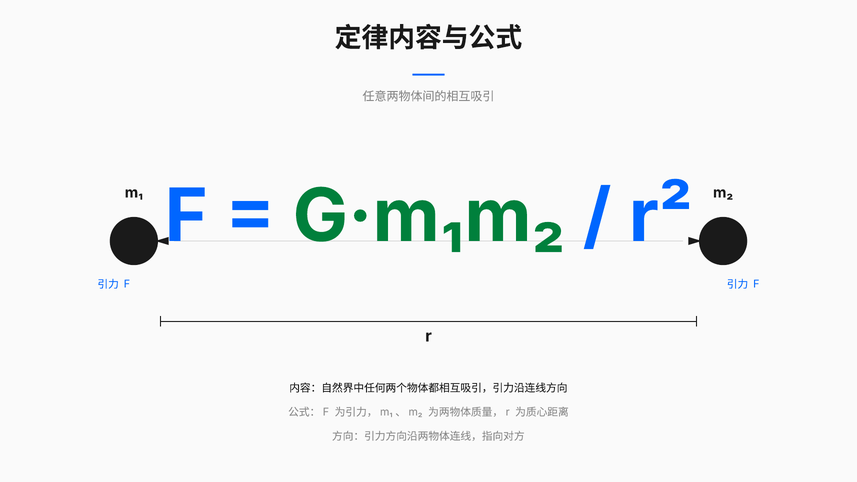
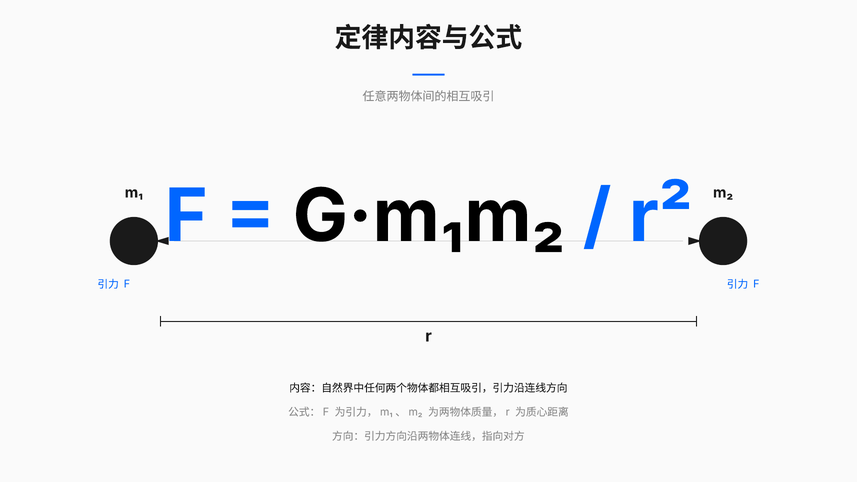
G·m₁m₂ colour: green -> black (429, 217)
